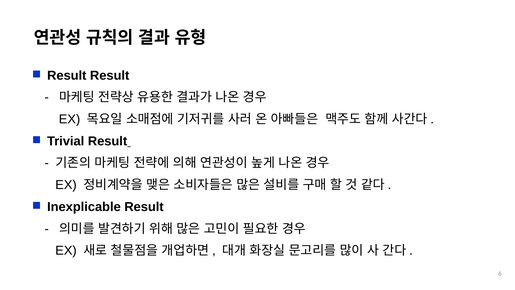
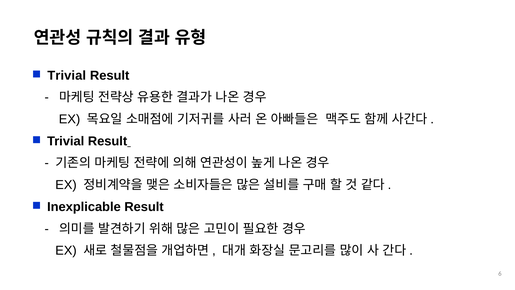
Result: Result -> Trivial (67, 75)
